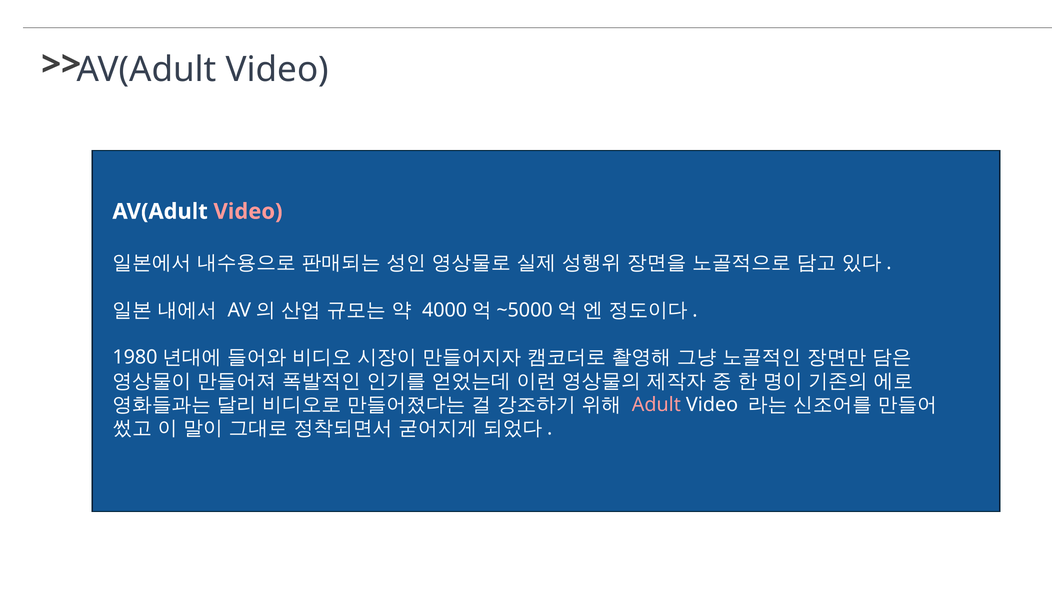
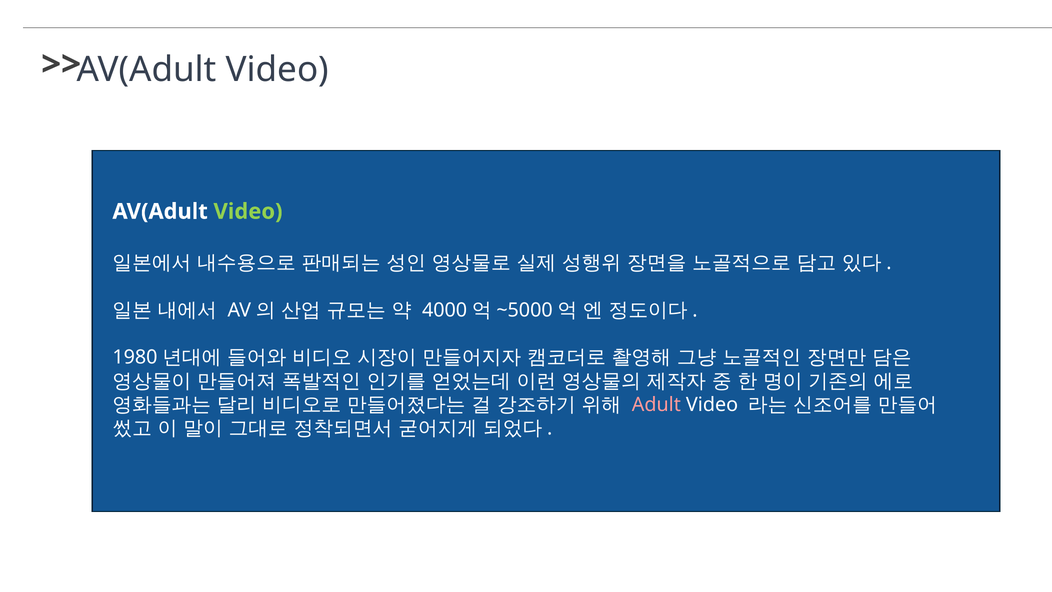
Video colour: pink -> light green (248, 211)
